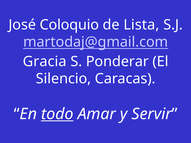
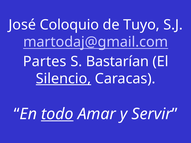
Lista: Lista -> Tuyo (141, 25)
Gracia: Gracia -> Partes (45, 62)
Ponderar: Ponderar -> Bastarían (117, 62)
Silencio underline: none -> present (63, 79)
